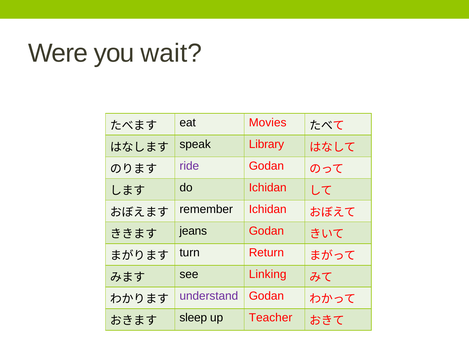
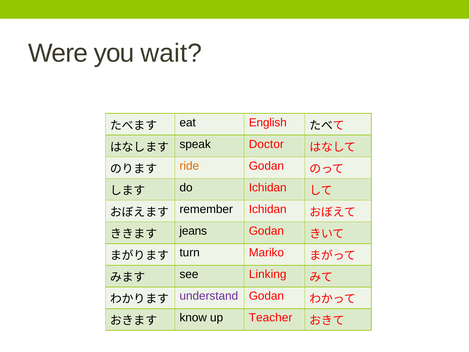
Movies: Movies -> English (268, 122)
Library: Library -> Doctor (266, 144)
ride colour: purple -> orange (189, 166)
Return: Return -> Mariko (266, 253)
sleep: sleep -> know (193, 318)
